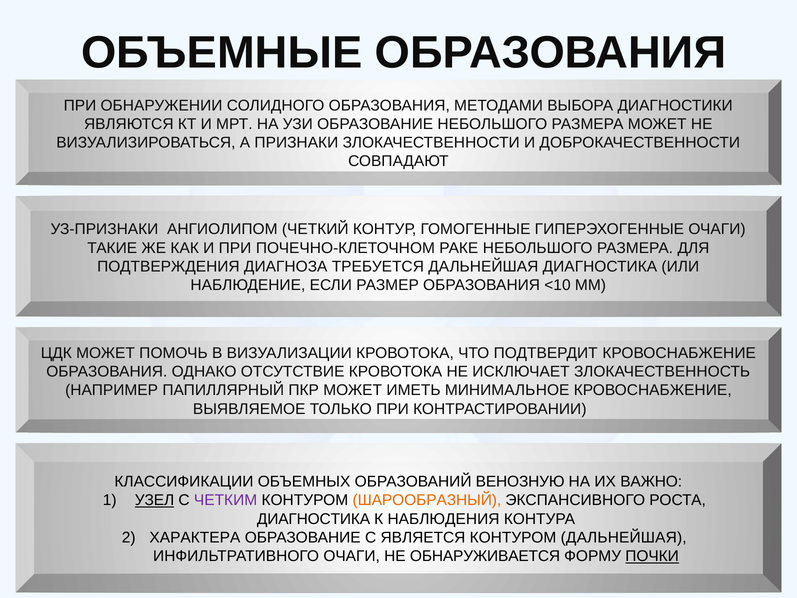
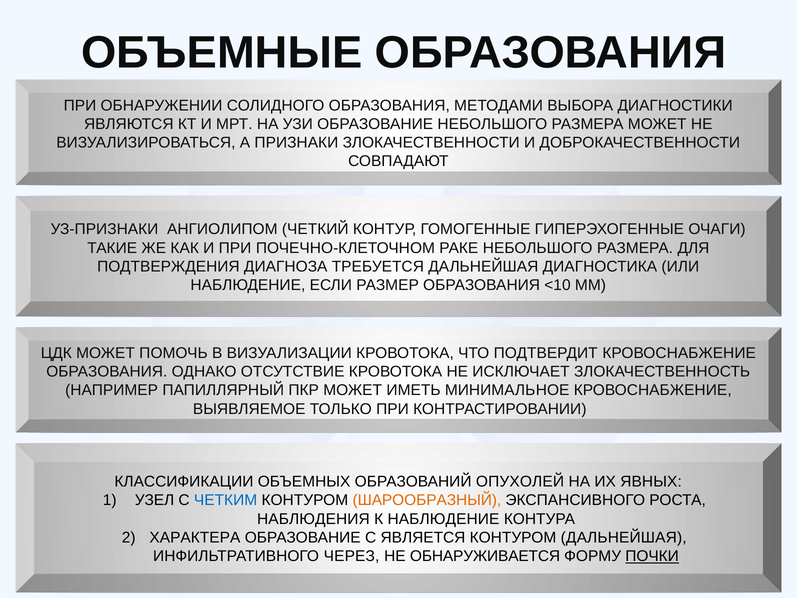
ВЕНОЗНУЮ: ВЕНОЗНУЮ -> ОПУХОЛЕЙ (520, 482)
ВАЖНО: ВАЖНО -> ЯВНЫХ (651, 482)
УЗЕЛ underline: present -> none (154, 500)
ЧЕТКИМ colour: purple -> blue (226, 500)
ДИАГНОСТИКА: ДИАГНОСТИКА -> НАБЛЮДЕНИЯ (313, 519)
К НАБЛЮДЕНИЯ: НАБЛЮДЕНИЯ -> НАБЛЮДЕНИЕ (443, 519)
ИНФИЛЬТРАТИВНОГО ОЧАГИ: ОЧАГИ -> ЧЕРЕЗ (352, 556)
